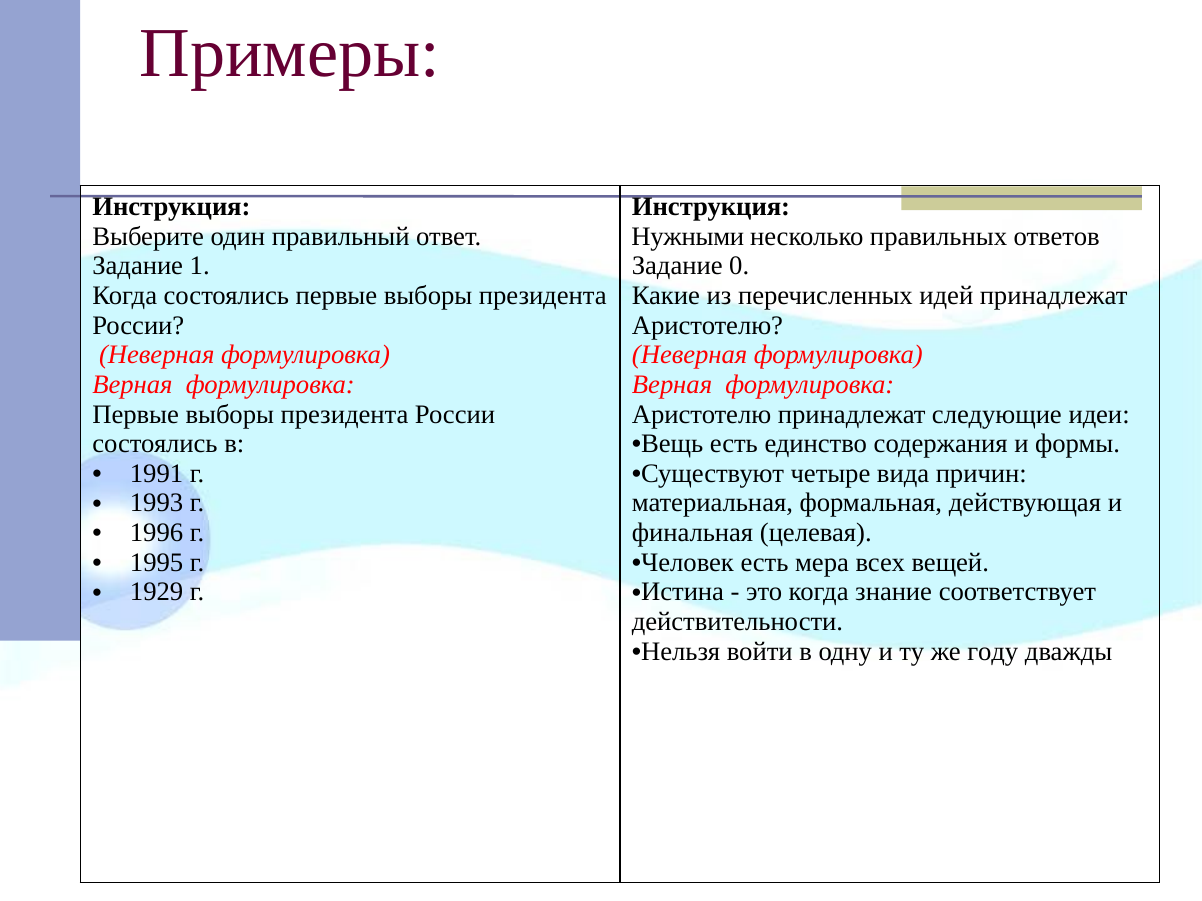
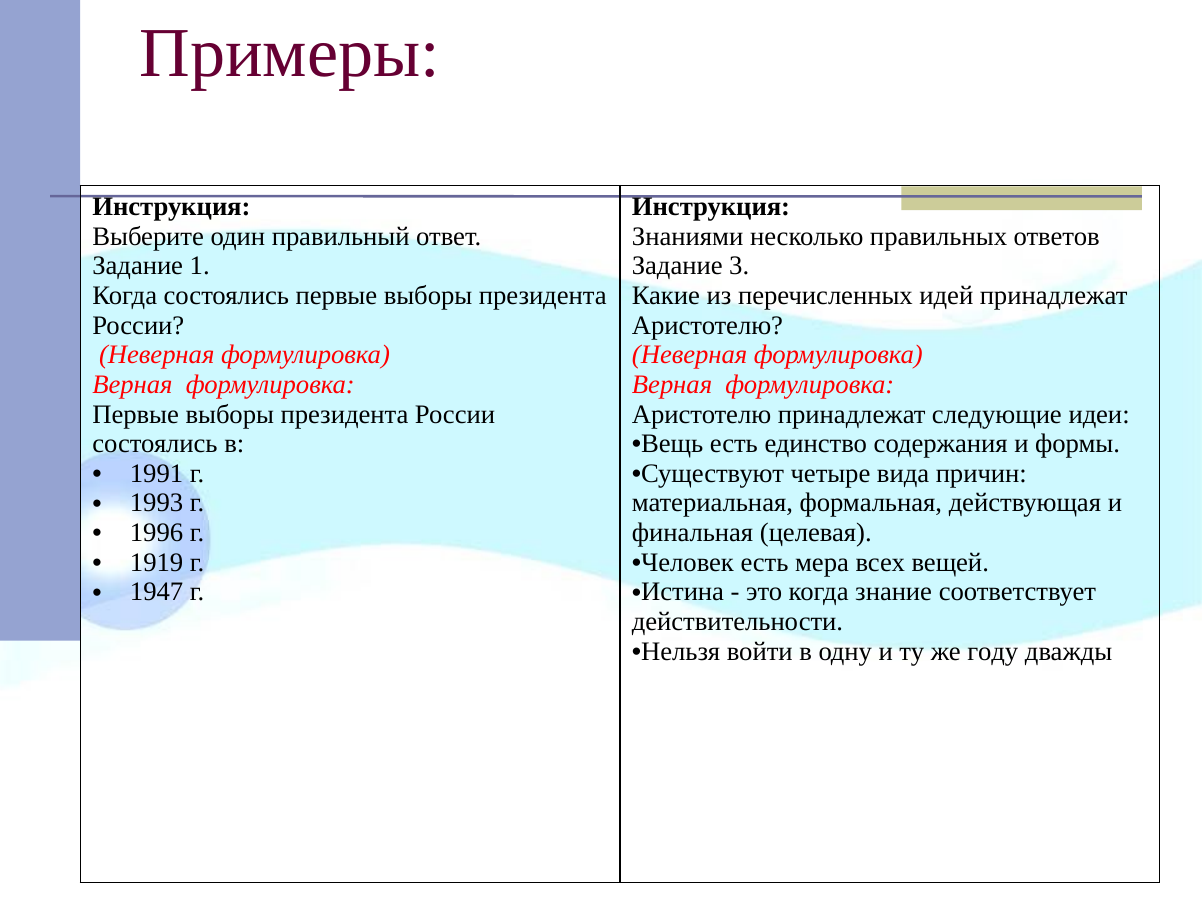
Нужными: Нужными -> Знаниями (688, 236)
0: 0 -> 3 (739, 266)
1995: 1995 -> 1919 (157, 563)
1929: 1929 -> 1947 (157, 592)
